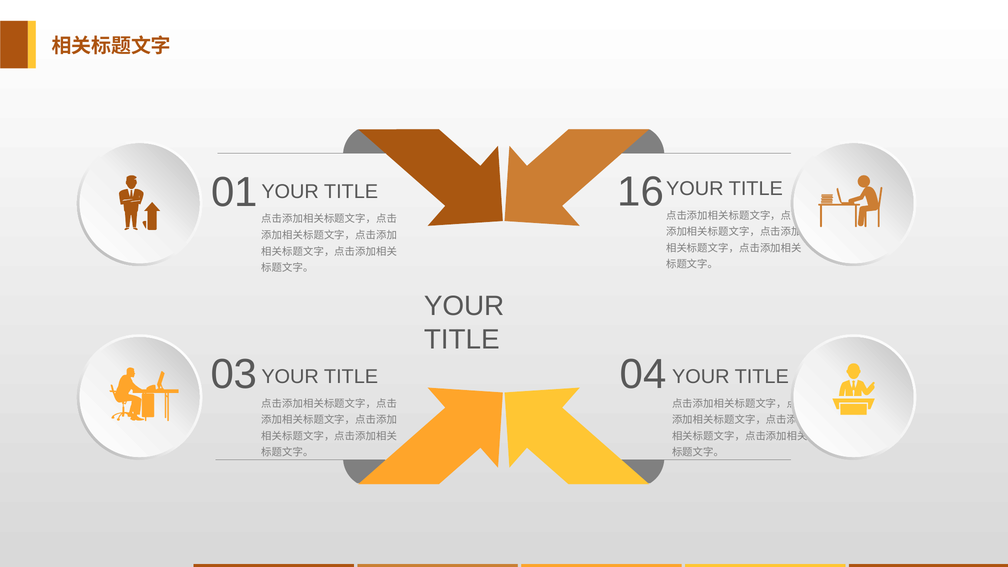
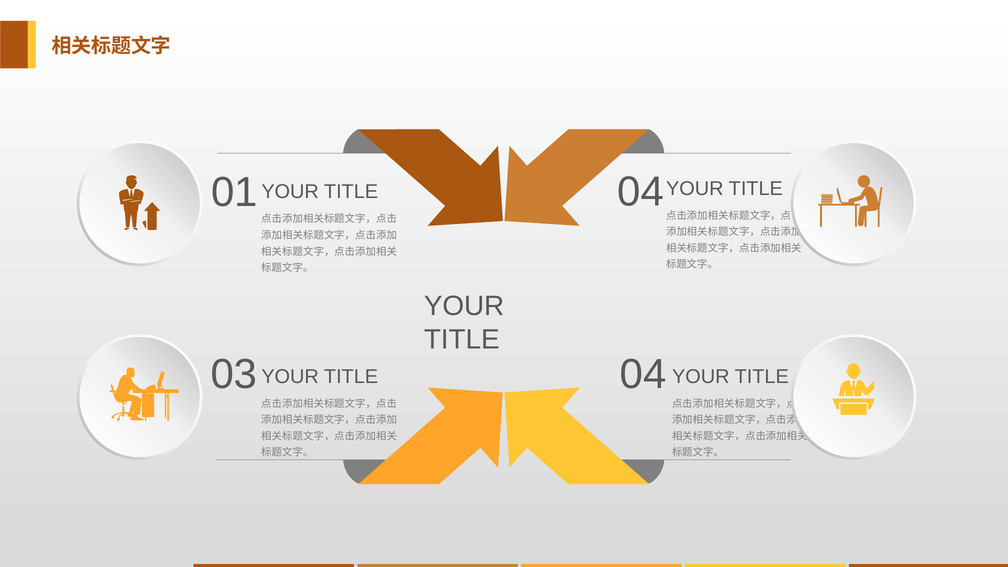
16: 16 -> 04 (641, 192)
